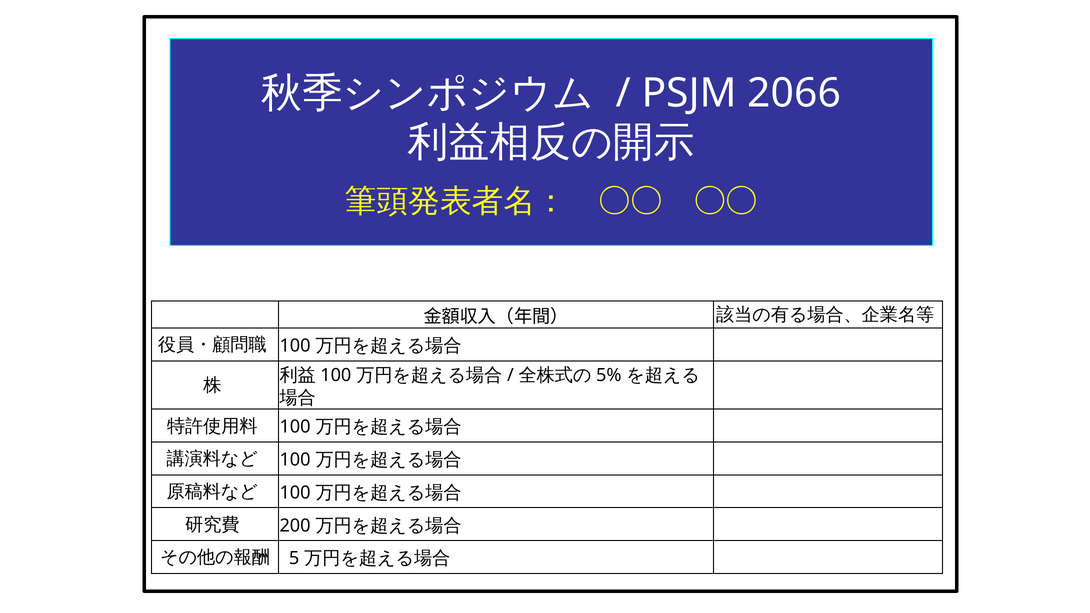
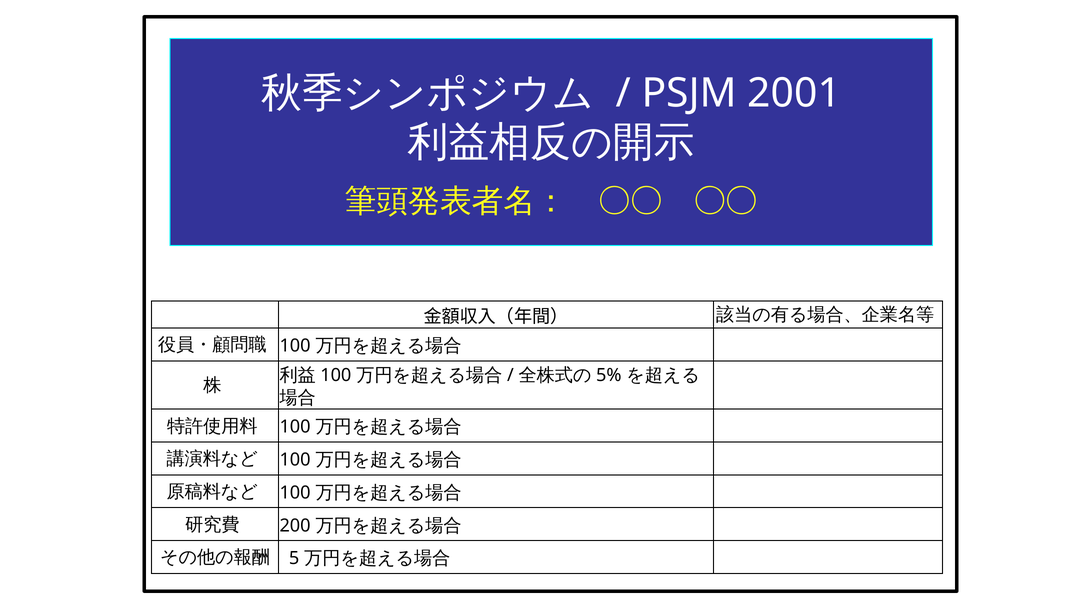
2066: 2066 -> 2001 (794, 93)
